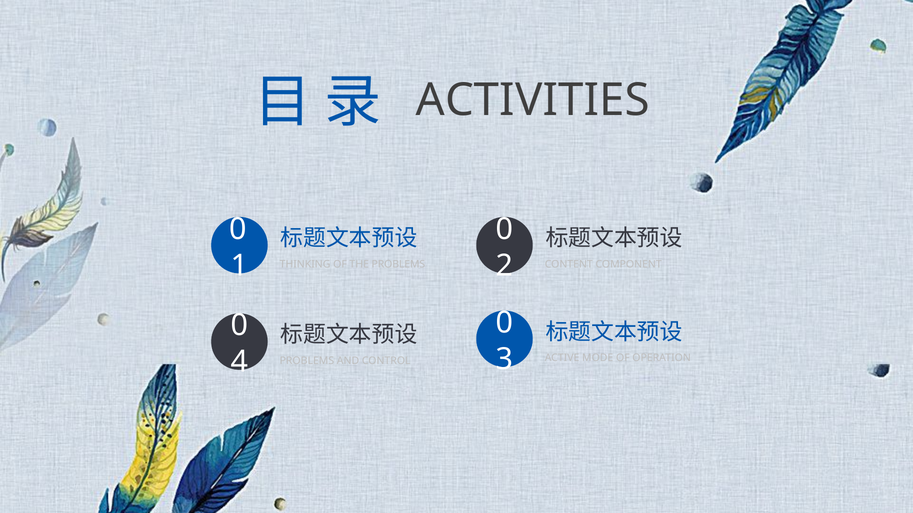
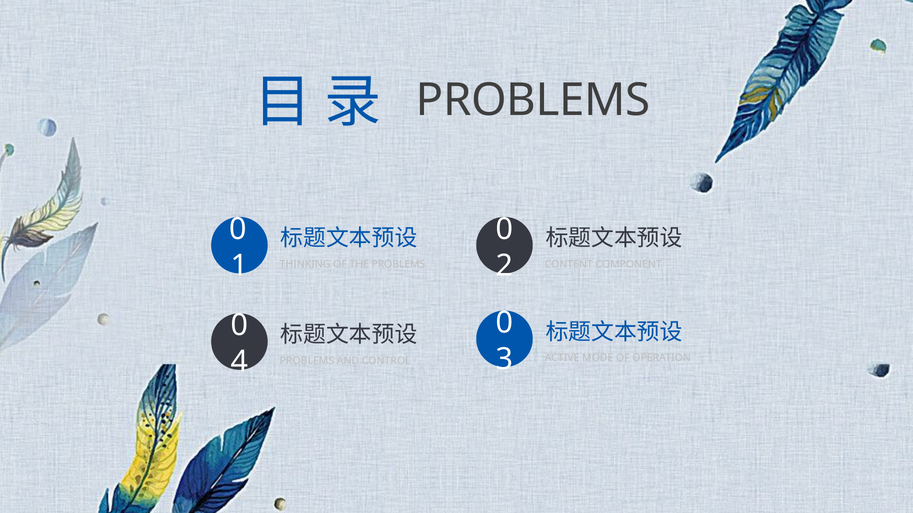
ACTIVITIES: ACTIVITIES -> PROBLEMS (533, 100)
